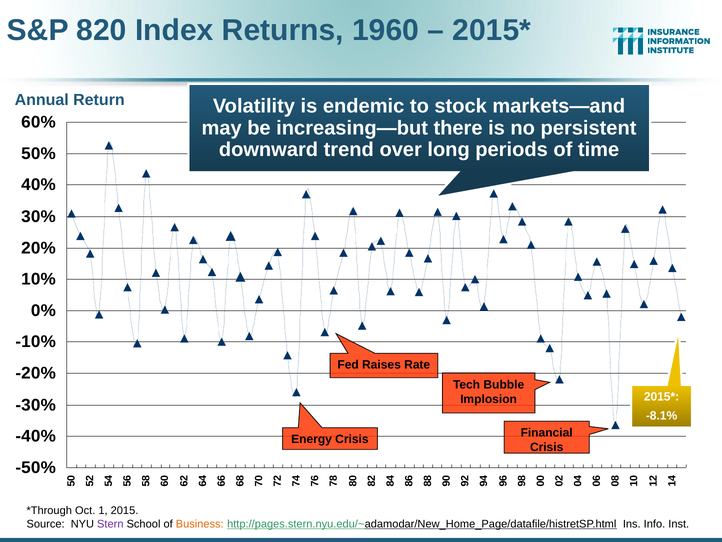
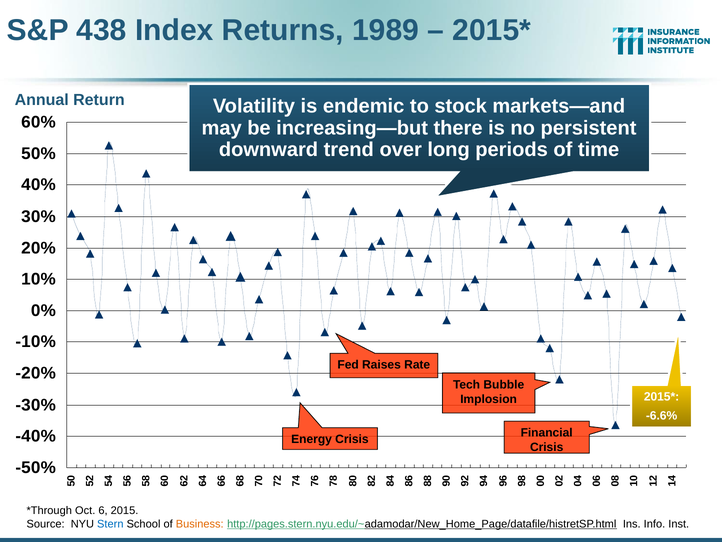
820: 820 -> 438 (102, 30)
1960: 1960 -> 1989 (386, 30)
-8.1%: -8.1% -> -6.6% (662, 415)
Oct 1: 1 -> 6 (103, 510)
Stern colour: purple -> blue (110, 523)
